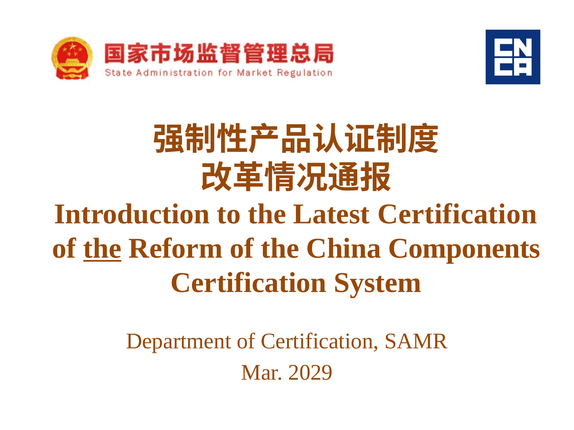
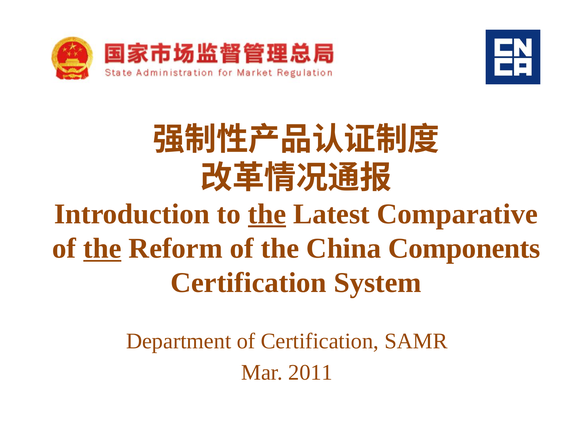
the underline: none -> present (267, 214)
Latest Certification: Certification -> Comparative (457, 214)
2029: 2029 -> 2011 (310, 373)
